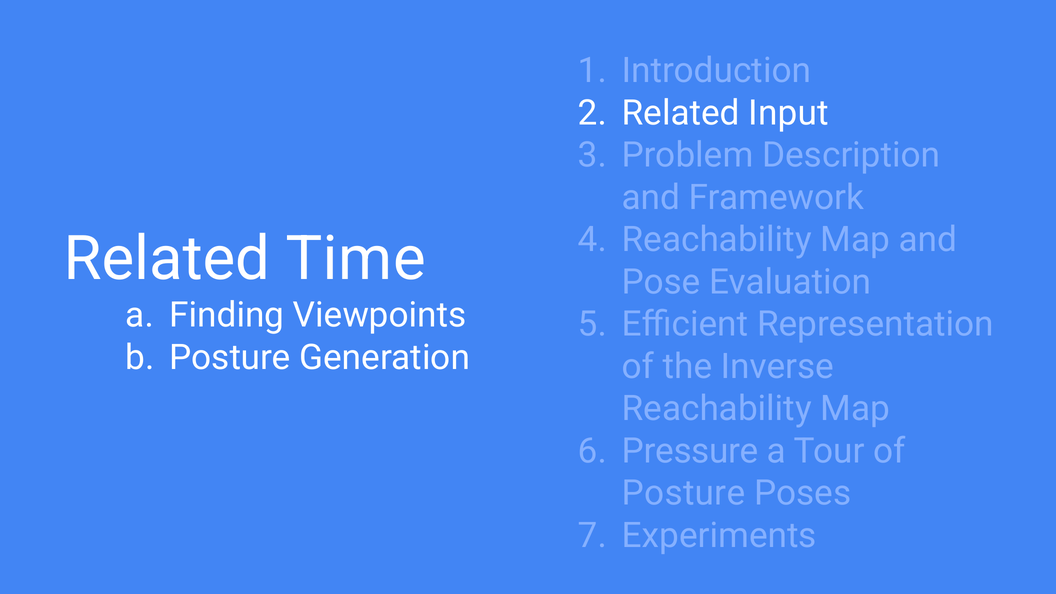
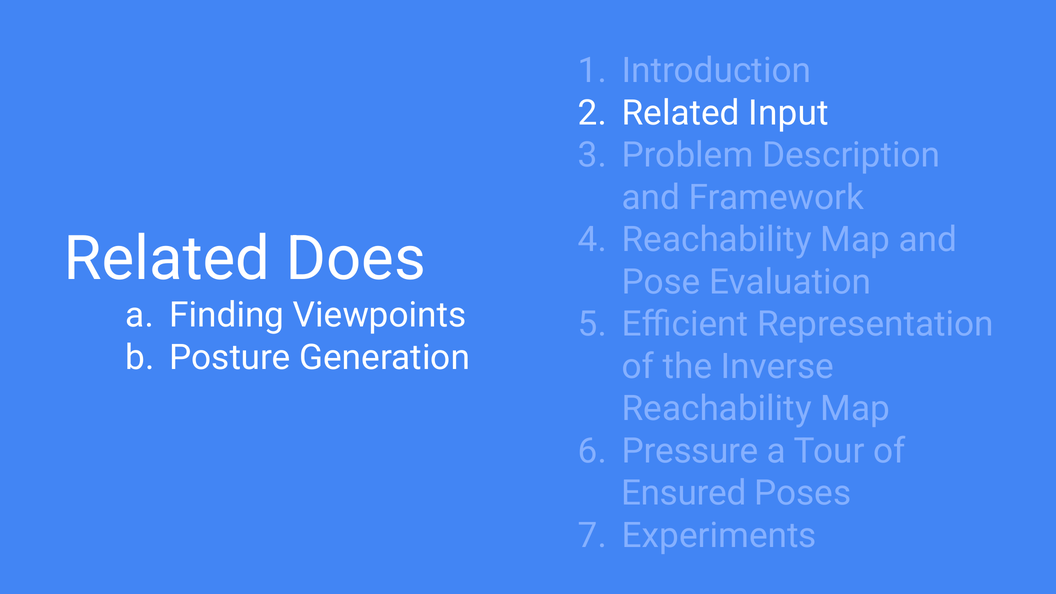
Time: Time -> Does (356, 259)
Posture: Posture -> Ensured (684, 493)
